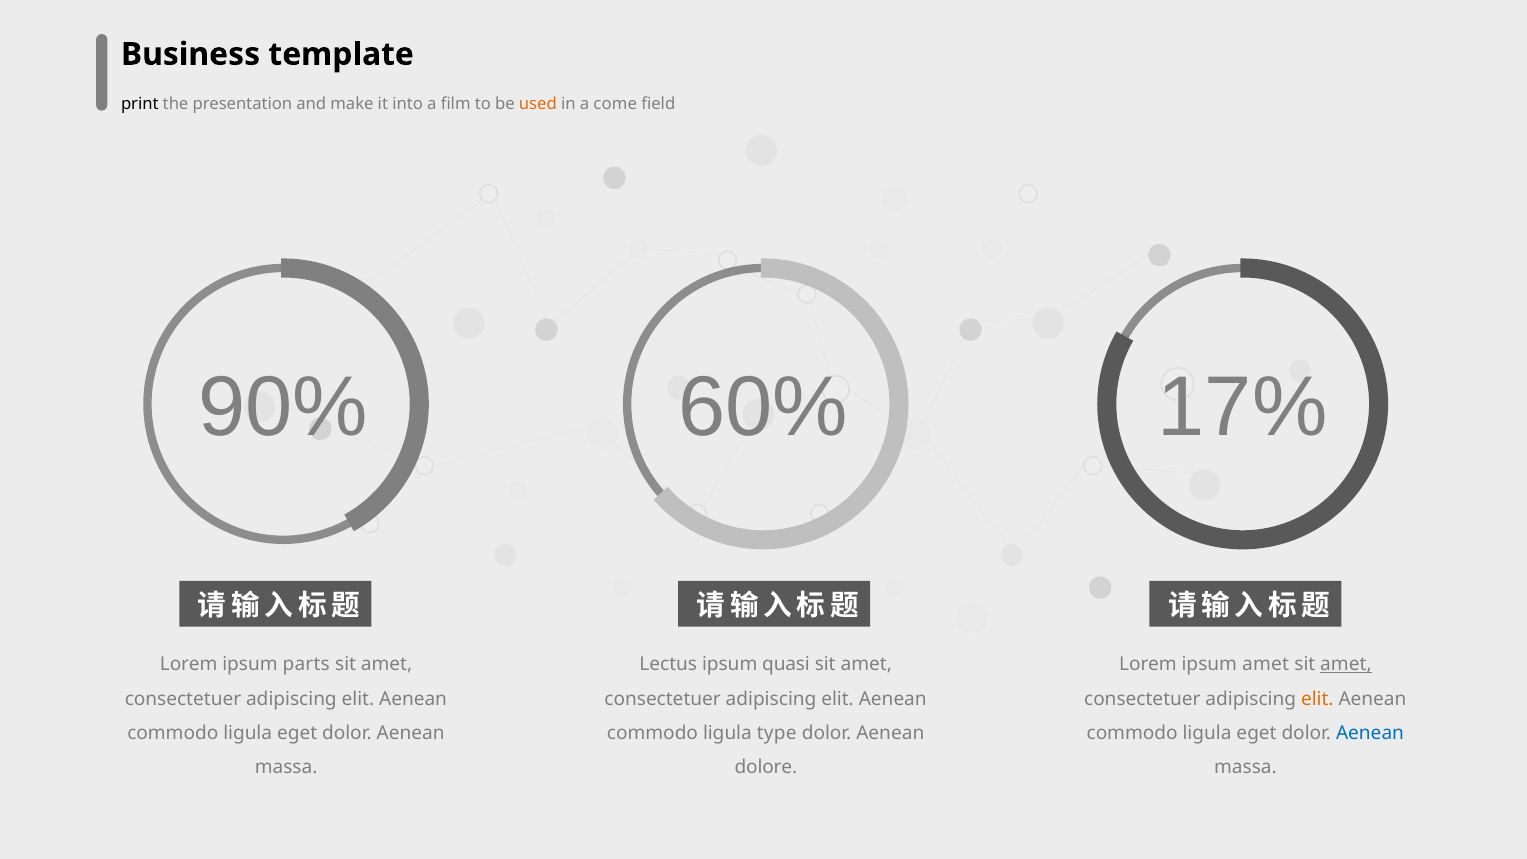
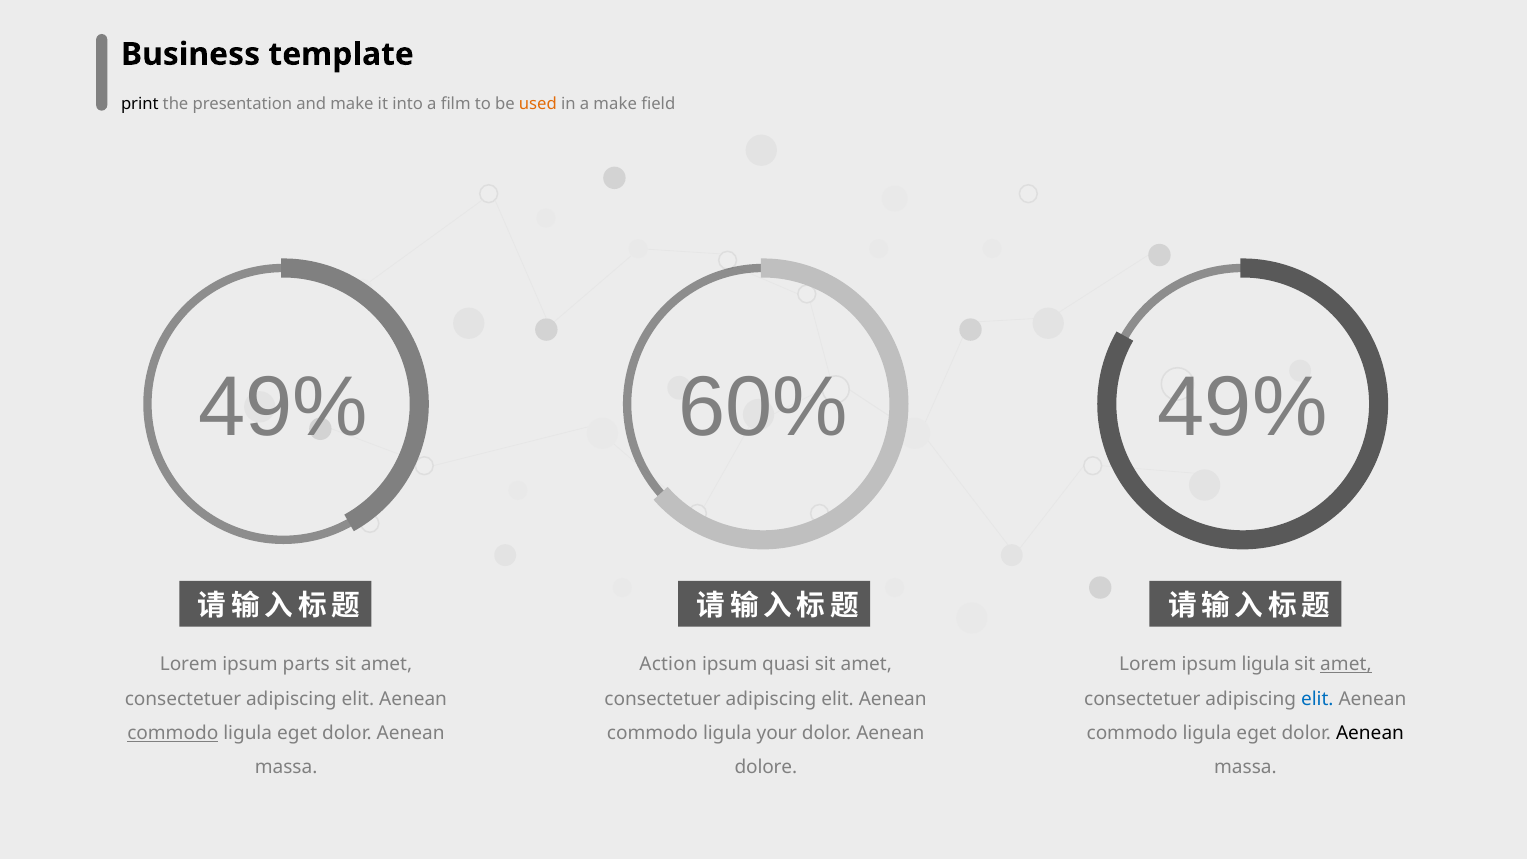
a come: come -> make (615, 104)
90%: 90% -> 49% (283, 407)
60% 17%: 17% -> 49% (1243, 407)
Lectus: Lectus -> Action (668, 664)
ipsum amet: amet -> ligula (1266, 664)
elit colour: orange -> blue (1317, 699)
commodo underline: none -> present (173, 733)
type: type -> your (777, 733)
Aenean colour: blue -> black (1370, 733)
